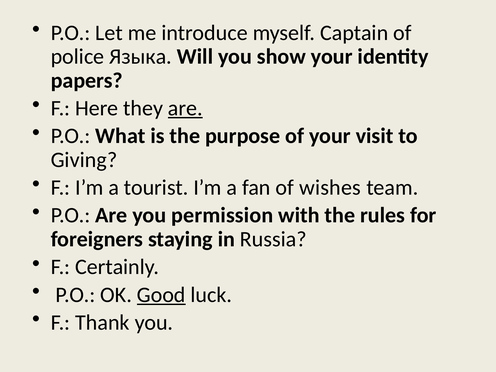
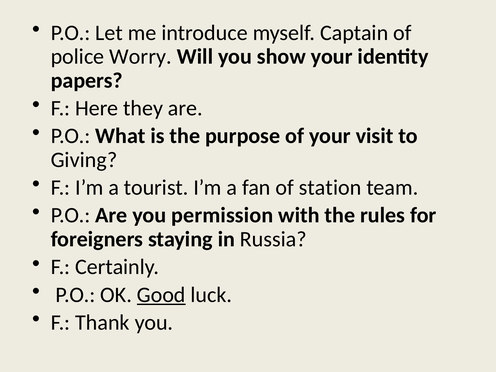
Языка: Языка -> Worry (141, 57)
are underline: present -> none (185, 108)
wishes: wishes -> station (330, 188)
